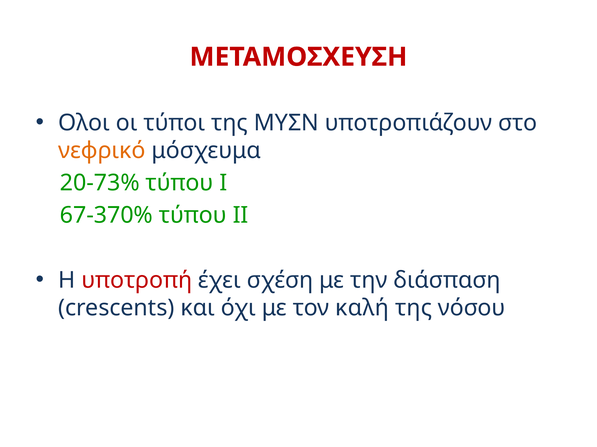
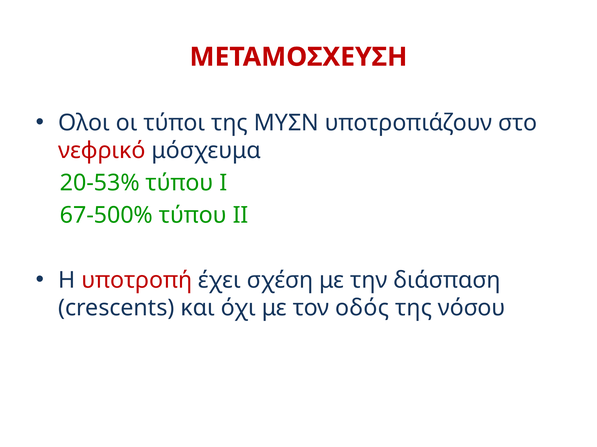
νεφρικό colour: orange -> red (102, 151)
20-73%: 20-73% -> 20-53% (100, 183)
67-370%: 67-370% -> 67-500% (106, 216)
καλή: καλή -> οδός (362, 308)
